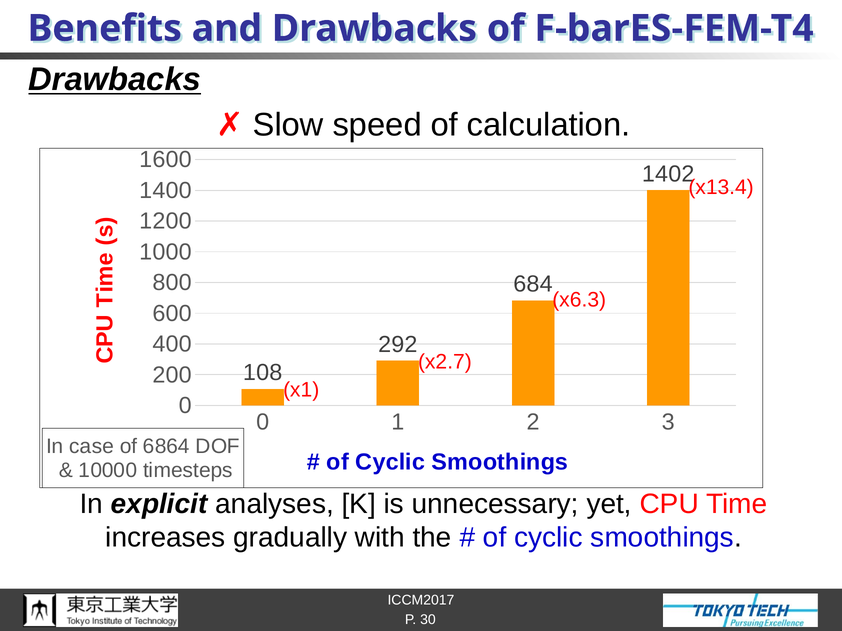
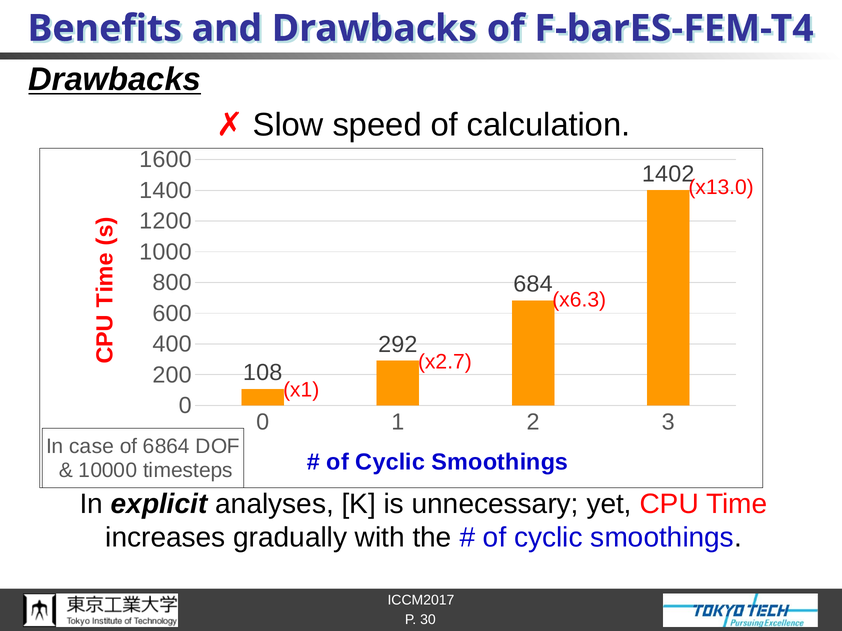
x13.4: x13.4 -> x13.0 (721, 187)
